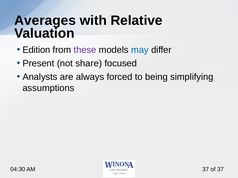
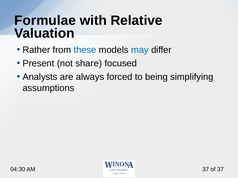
Averages: Averages -> Formulae (45, 20)
Edition: Edition -> Rather (36, 50)
these colour: purple -> blue (85, 50)
